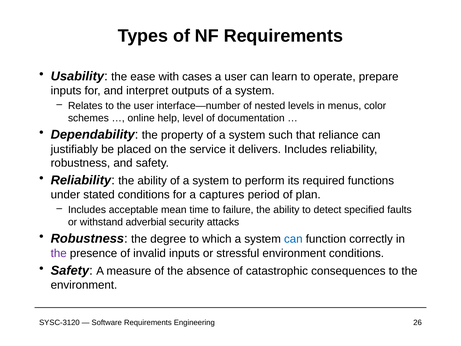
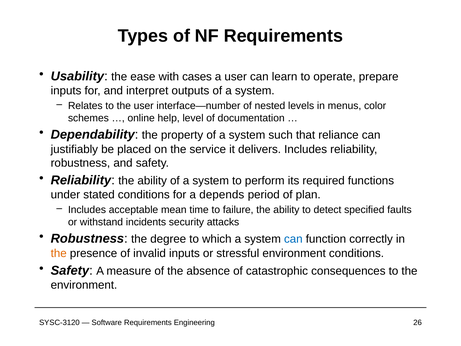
captures: captures -> depends (222, 195)
adverbial: adverbial -> incidents (146, 222)
the colour: purple -> orange (59, 253)
